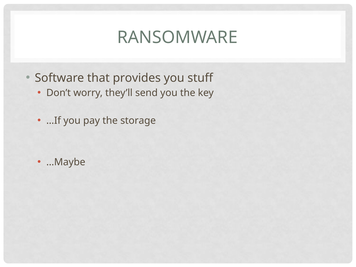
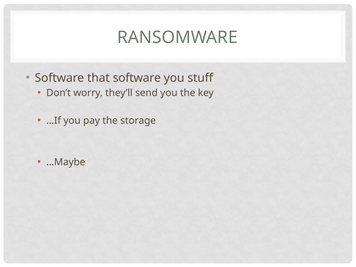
that provides: provides -> software (137, 78)
